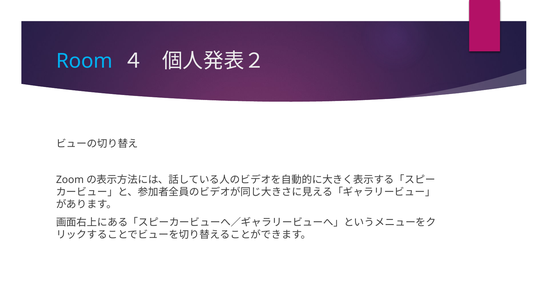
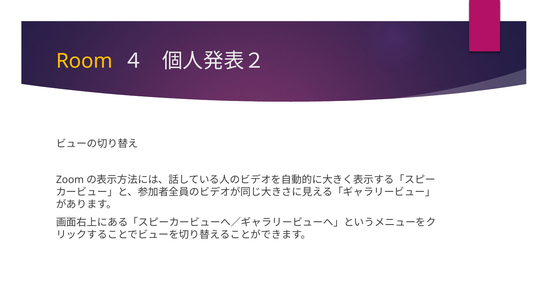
Room colour: light blue -> yellow (84, 61)
